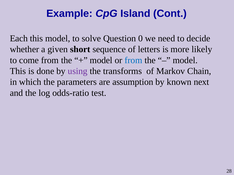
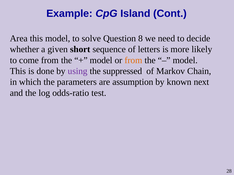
Each: Each -> Area (19, 39)
0: 0 -> 8 (141, 39)
from colour: blue -> orange (133, 60)
transforms: transforms -> suppressed (123, 71)
